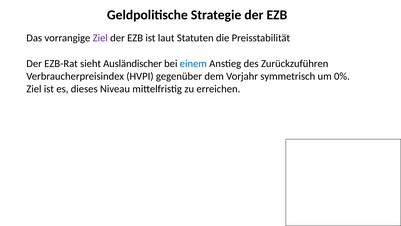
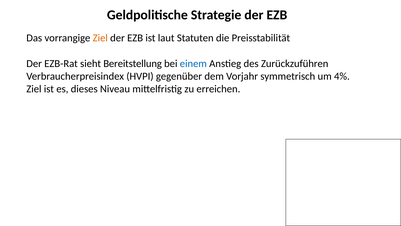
Ziel colour: purple -> orange (100, 38)
Ausländischer: Ausländischer -> Bereitstellung (133, 64)
0%: 0% -> 4% (342, 76)
